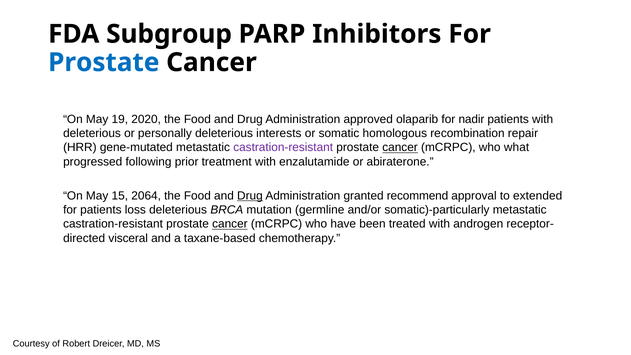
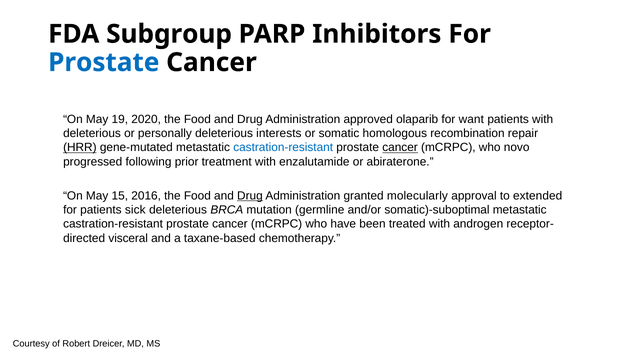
nadir: nadir -> want (471, 119)
HRR underline: none -> present (80, 148)
castration-resistant colour: purple -> blue (283, 148)
what: what -> novo (517, 148)
2064: 2064 -> 2016 (146, 196)
recommend: recommend -> molecularly (417, 196)
loss: loss -> sick (135, 210)
somatic)-particularly: somatic)-particularly -> somatic)-suboptimal (437, 210)
cancer underline: present -> none (230, 224)
